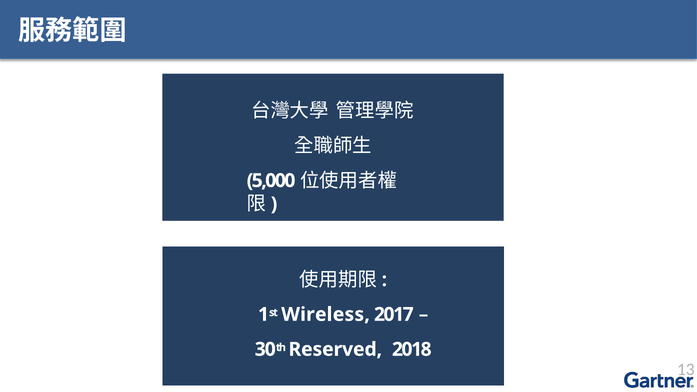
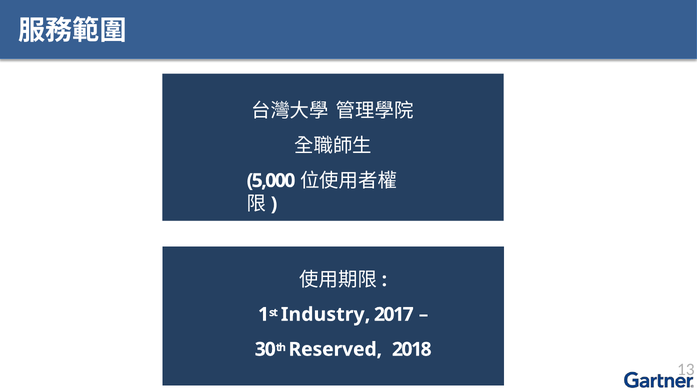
Wireless: Wireless -> Industry (326, 315)
